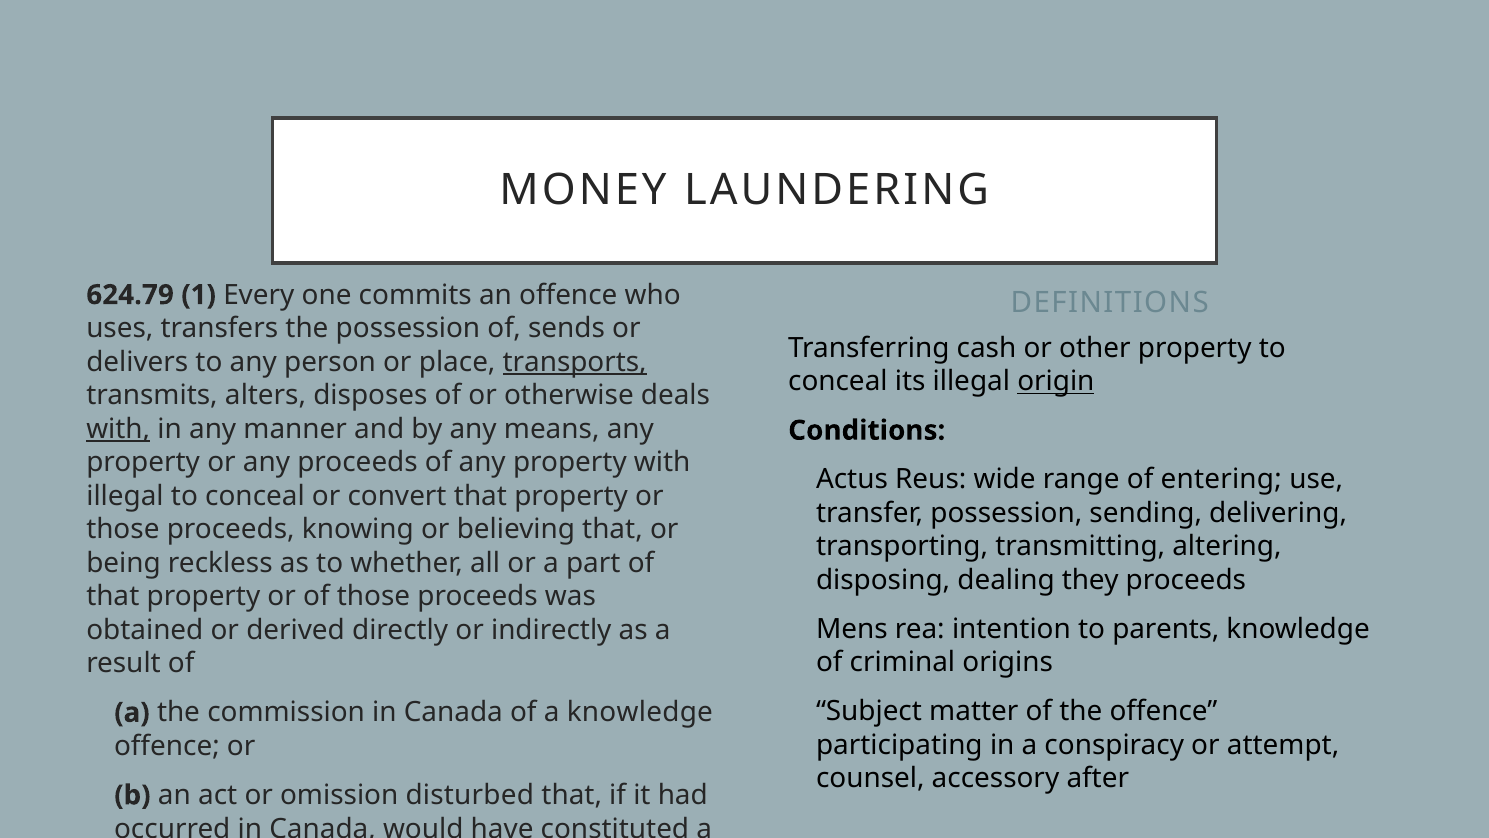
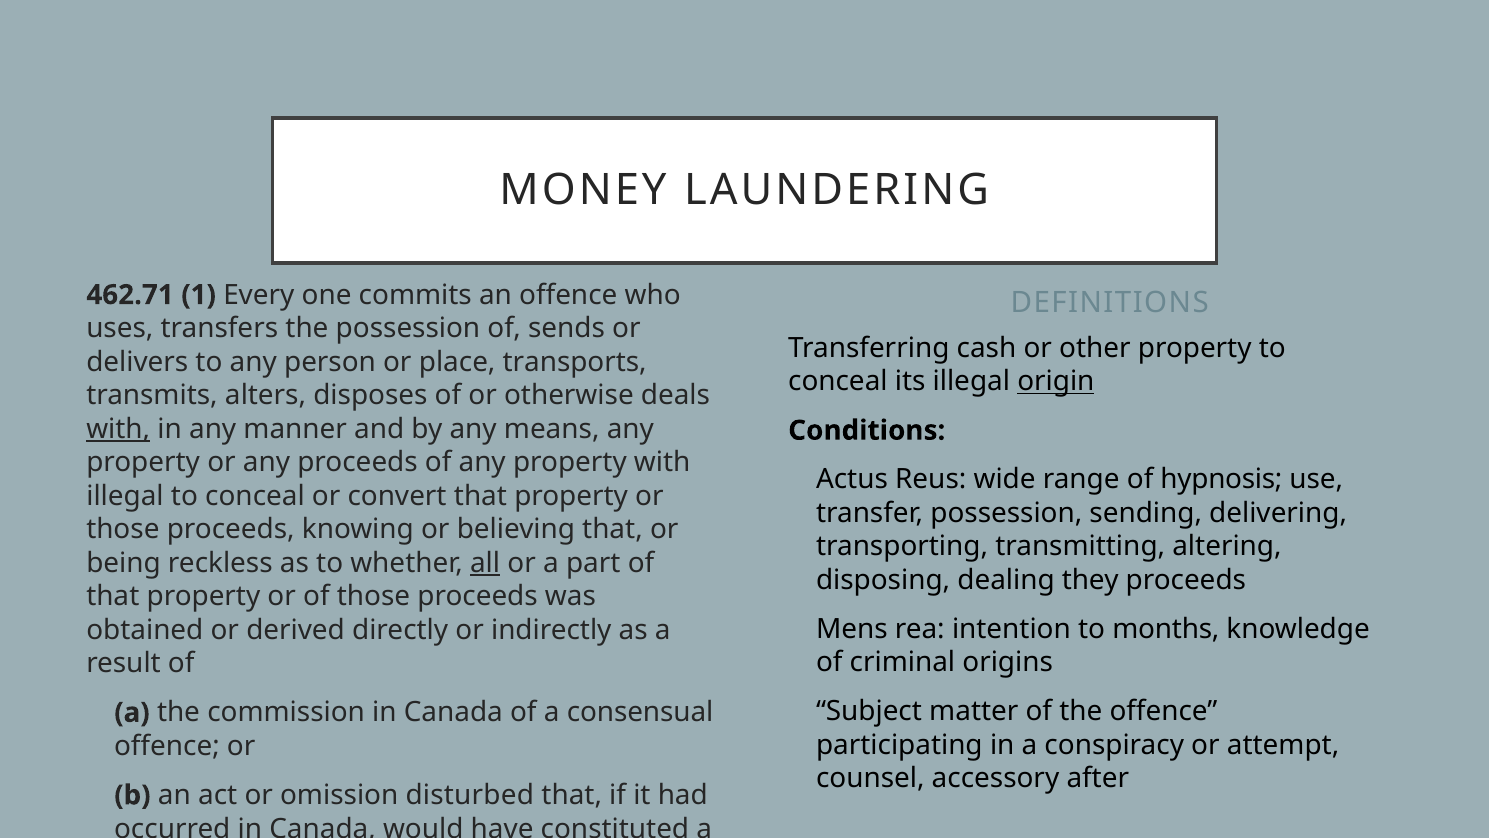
624.79: 624.79 -> 462.71 (130, 295)
transports underline: present -> none (575, 362)
entering: entering -> hypnosis (1221, 479)
all underline: none -> present (485, 563)
parents: parents -> months (1166, 629)
a knowledge: knowledge -> consensual (640, 712)
